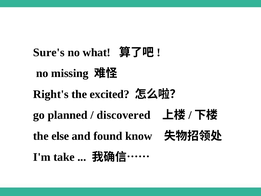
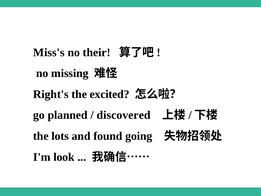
Sure's: Sure's -> Miss's (49, 52)
what: what -> their (97, 52)
else: else -> lots (60, 136)
know: know -> going (139, 136)
take: take -> look (64, 157)
